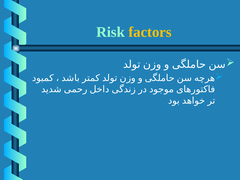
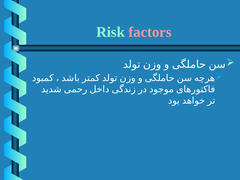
factors colour: yellow -> pink (150, 32)
